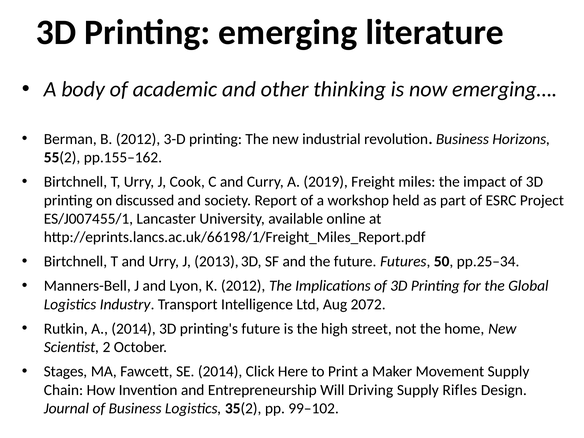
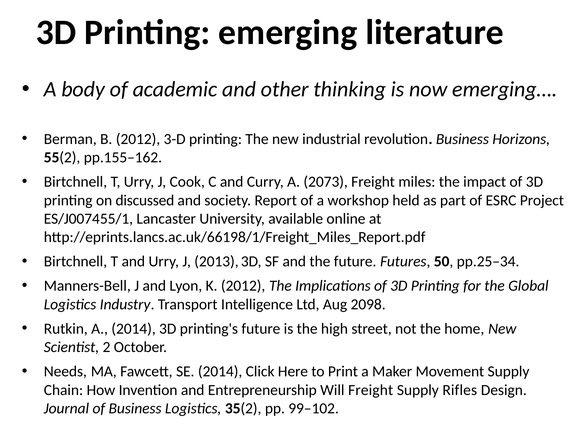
2019: 2019 -> 2073 (326, 182)
2072: 2072 -> 2098 (368, 304)
Stages: Stages -> Needs (65, 372)
Will Driving: Driving -> Freight (371, 390)
